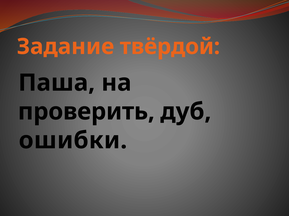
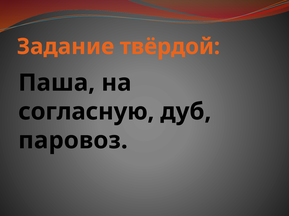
проверить: проверить -> согласную (86, 112)
ошибки: ошибки -> паровоз (73, 141)
